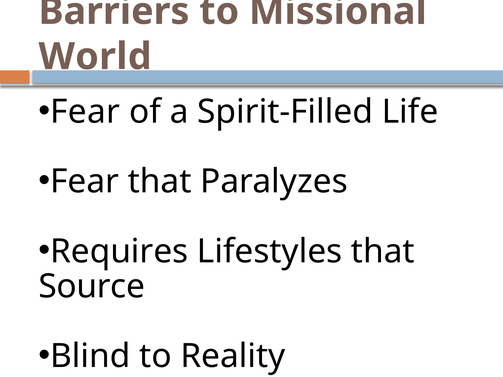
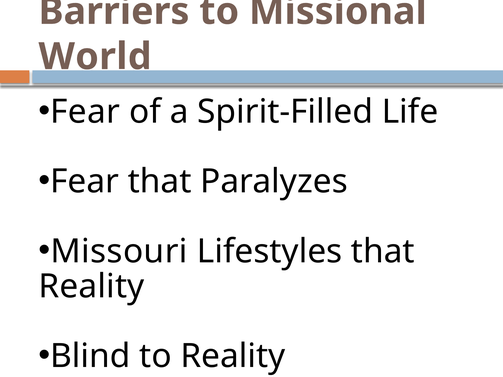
Requires: Requires -> Missouri (119, 252)
Source: Source -> Reality (91, 286)
